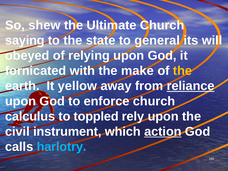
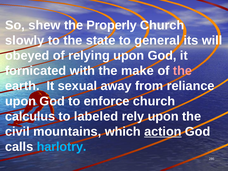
Ultimate: Ultimate -> Properly (112, 25)
saying: saying -> slowly (25, 40)
the colour: yellow -> pink (182, 71)
yellow: yellow -> sexual (77, 86)
reliance underline: present -> none (191, 86)
toppled: toppled -> labeled (96, 116)
instrument: instrument -> mountains (67, 132)
